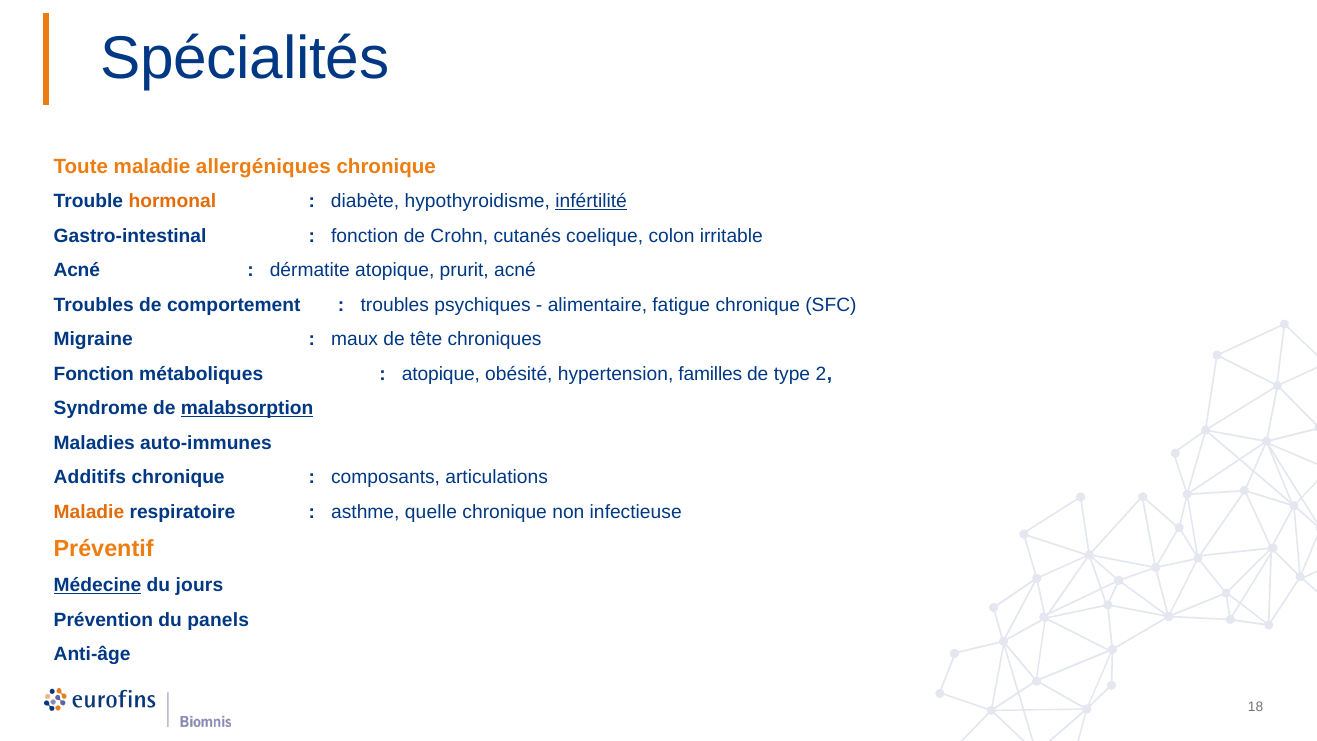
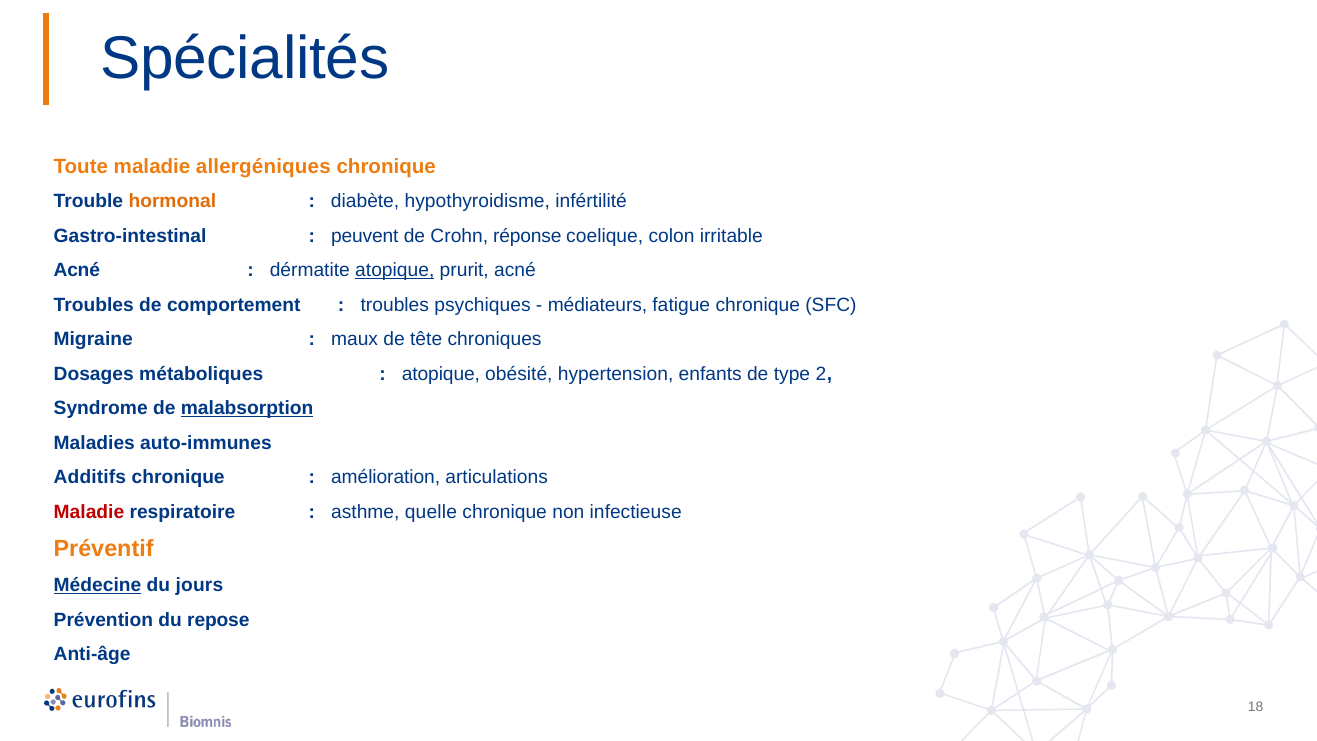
infértilité underline: present -> none (591, 202)
fonction: fonction -> peuvent (365, 236)
cutanés: cutanés -> réponse (527, 236)
atopique underline: none -> present (395, 271)
alimentaire: alimentaire -> médiateurs (597, 305)
Fonction: Fonction -> Dosages (94, 374)
familles: familles -> enfants (710, 374)
composants: composants -> amélioration (386, 477)
Maladie colour: orange -> red (89, 512)
panels: panels -> repose (218, 620)
